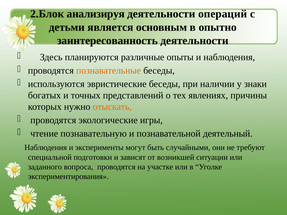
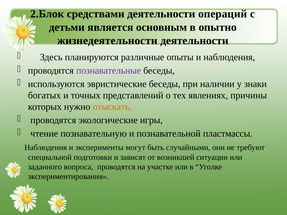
анализируя: анализируя -> средствами (96, 14)
заинтересованность: заинтересованность -> жизнедеятельности (107, 41)
познавательные colour: orange -> purple (109, 71)
деятельный: деятельный -> пластмассы (228, 134)
